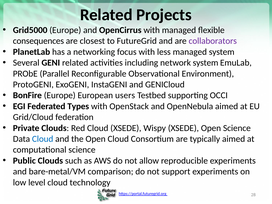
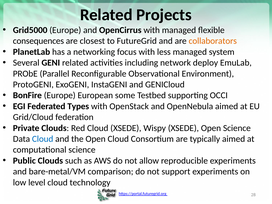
collaborators colour: purple -> orange (213, 41)
network system: system -> deploy (205, 63)
users: users -> some (125, 95)
